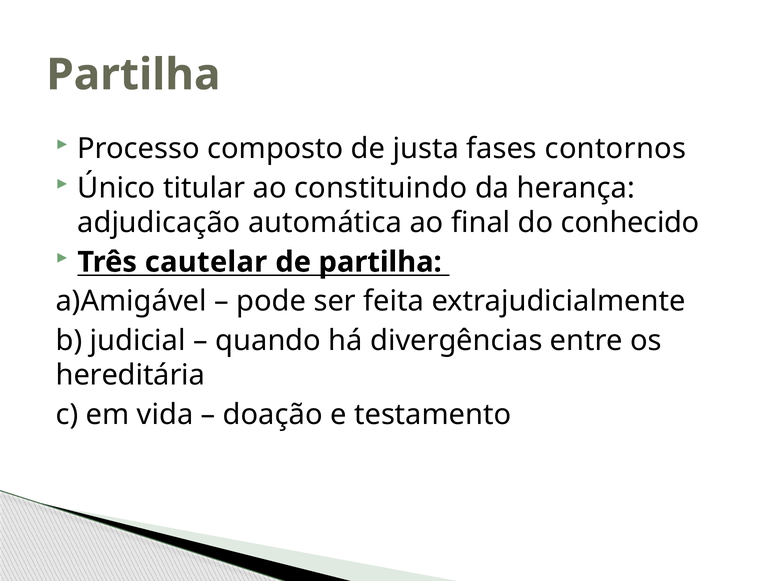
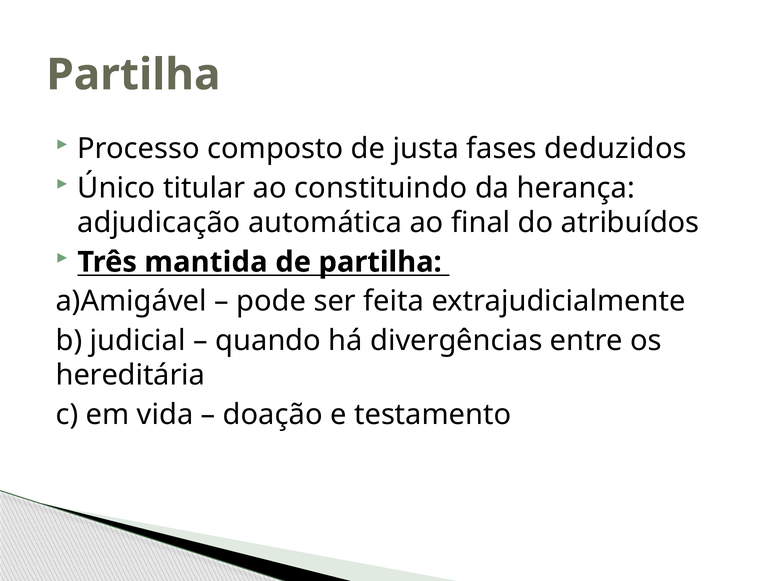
contornos: contornos -> deduzidos (616, 149)
conhecido: conhecido -> atribuídos (630, 223)
cautelar: cautelar -> mantida (206, 262)
